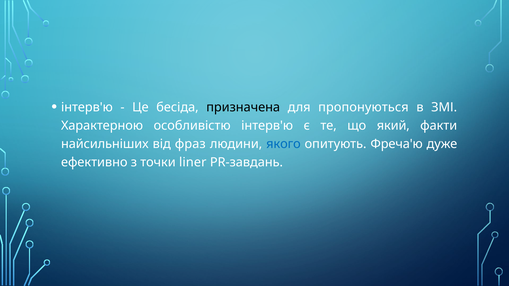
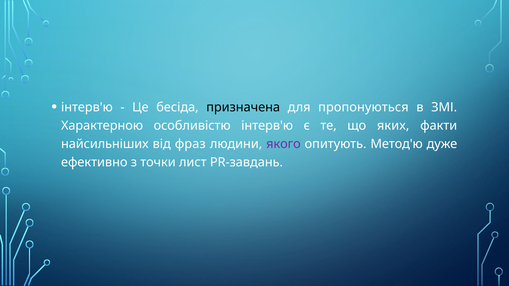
який: який -> яких (393, 126)
якого colour: blue -> purple (283, 144)
Фреча'ю: Фреча'ю -> Метод'ю (397, 144)
liner: liner -> лист (193, 162)
